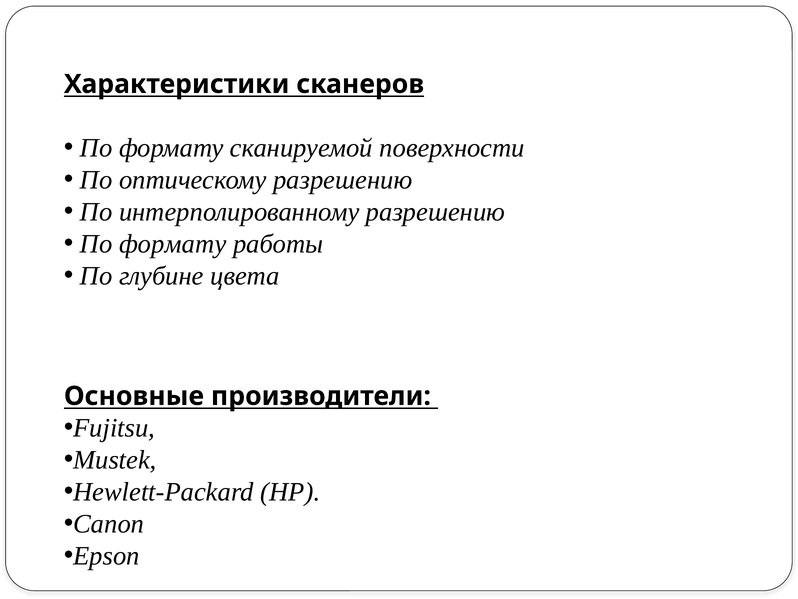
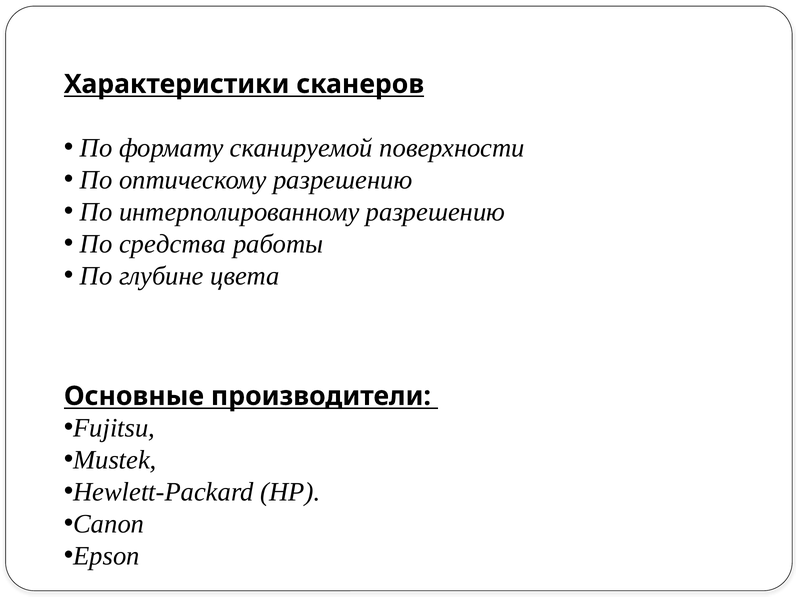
формату: формату -> средства (173, 244)
